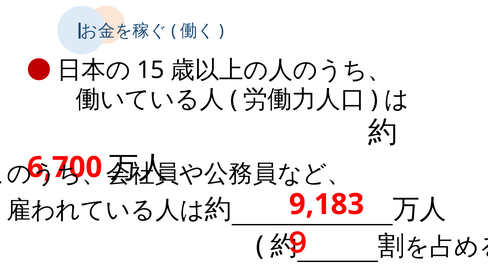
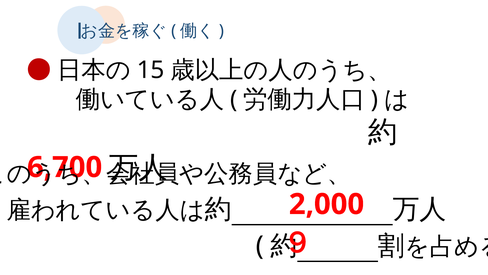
9,183: 9,183 -> 2,000 (327, 204)
